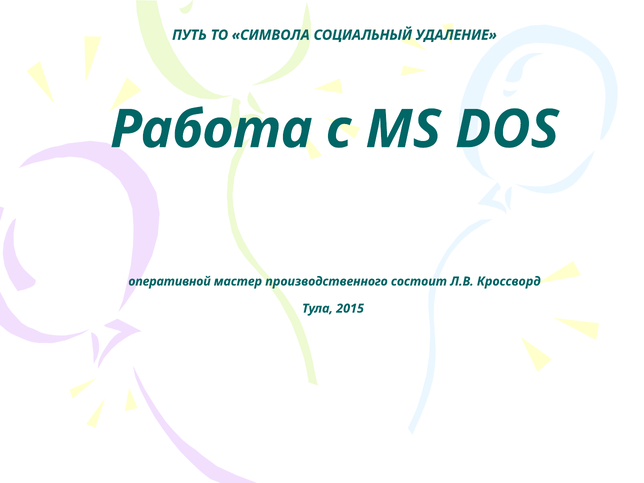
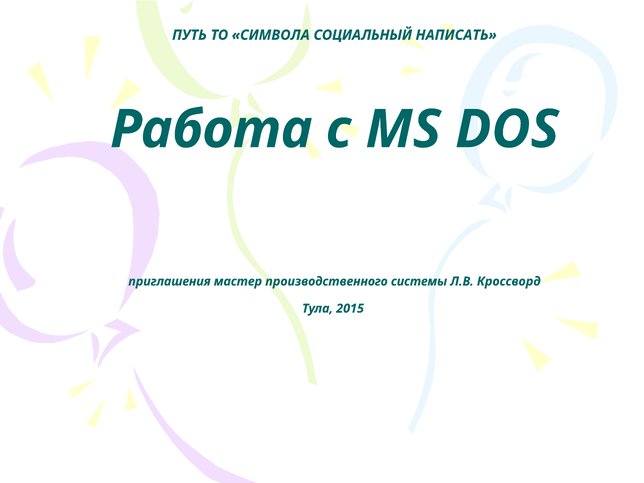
УДАЛЕНИЕ: УДАЛЕНИЕ -> НАПИСАТЬ (456, 35)
оперативной: оперативной -> приглашения (169, 281)
состоит: состоит -> системы (419, 281)
